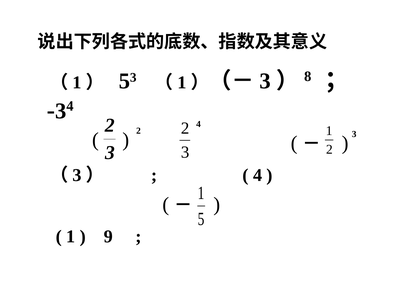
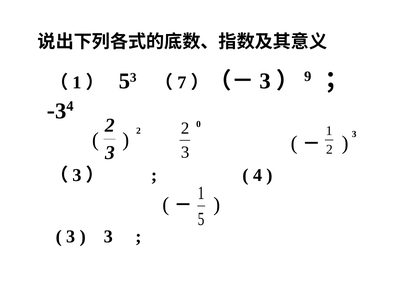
1: 1 -> 7 (182, 83)
8: 8 -> 9 (308, 76)
2 4: 4 -> 0 (198, 124)
1: 1 -> 3 (71, 237)
9: 9 -> 3 (108, 237)
